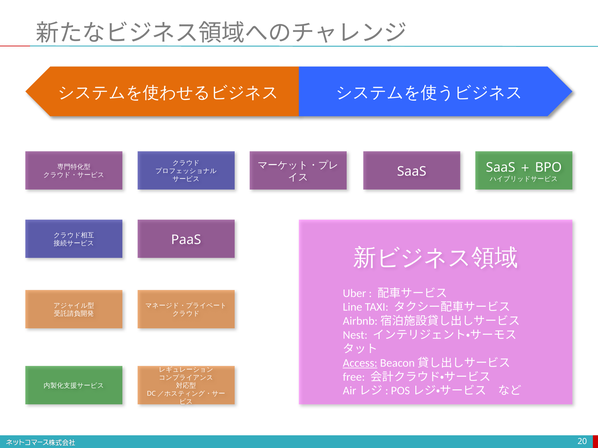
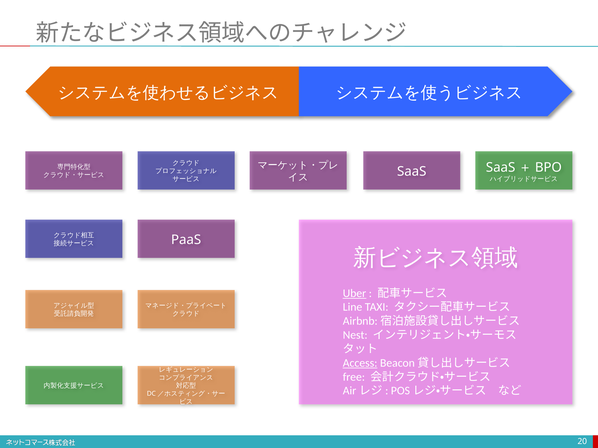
Uber underline: none -> present (354, 294)
